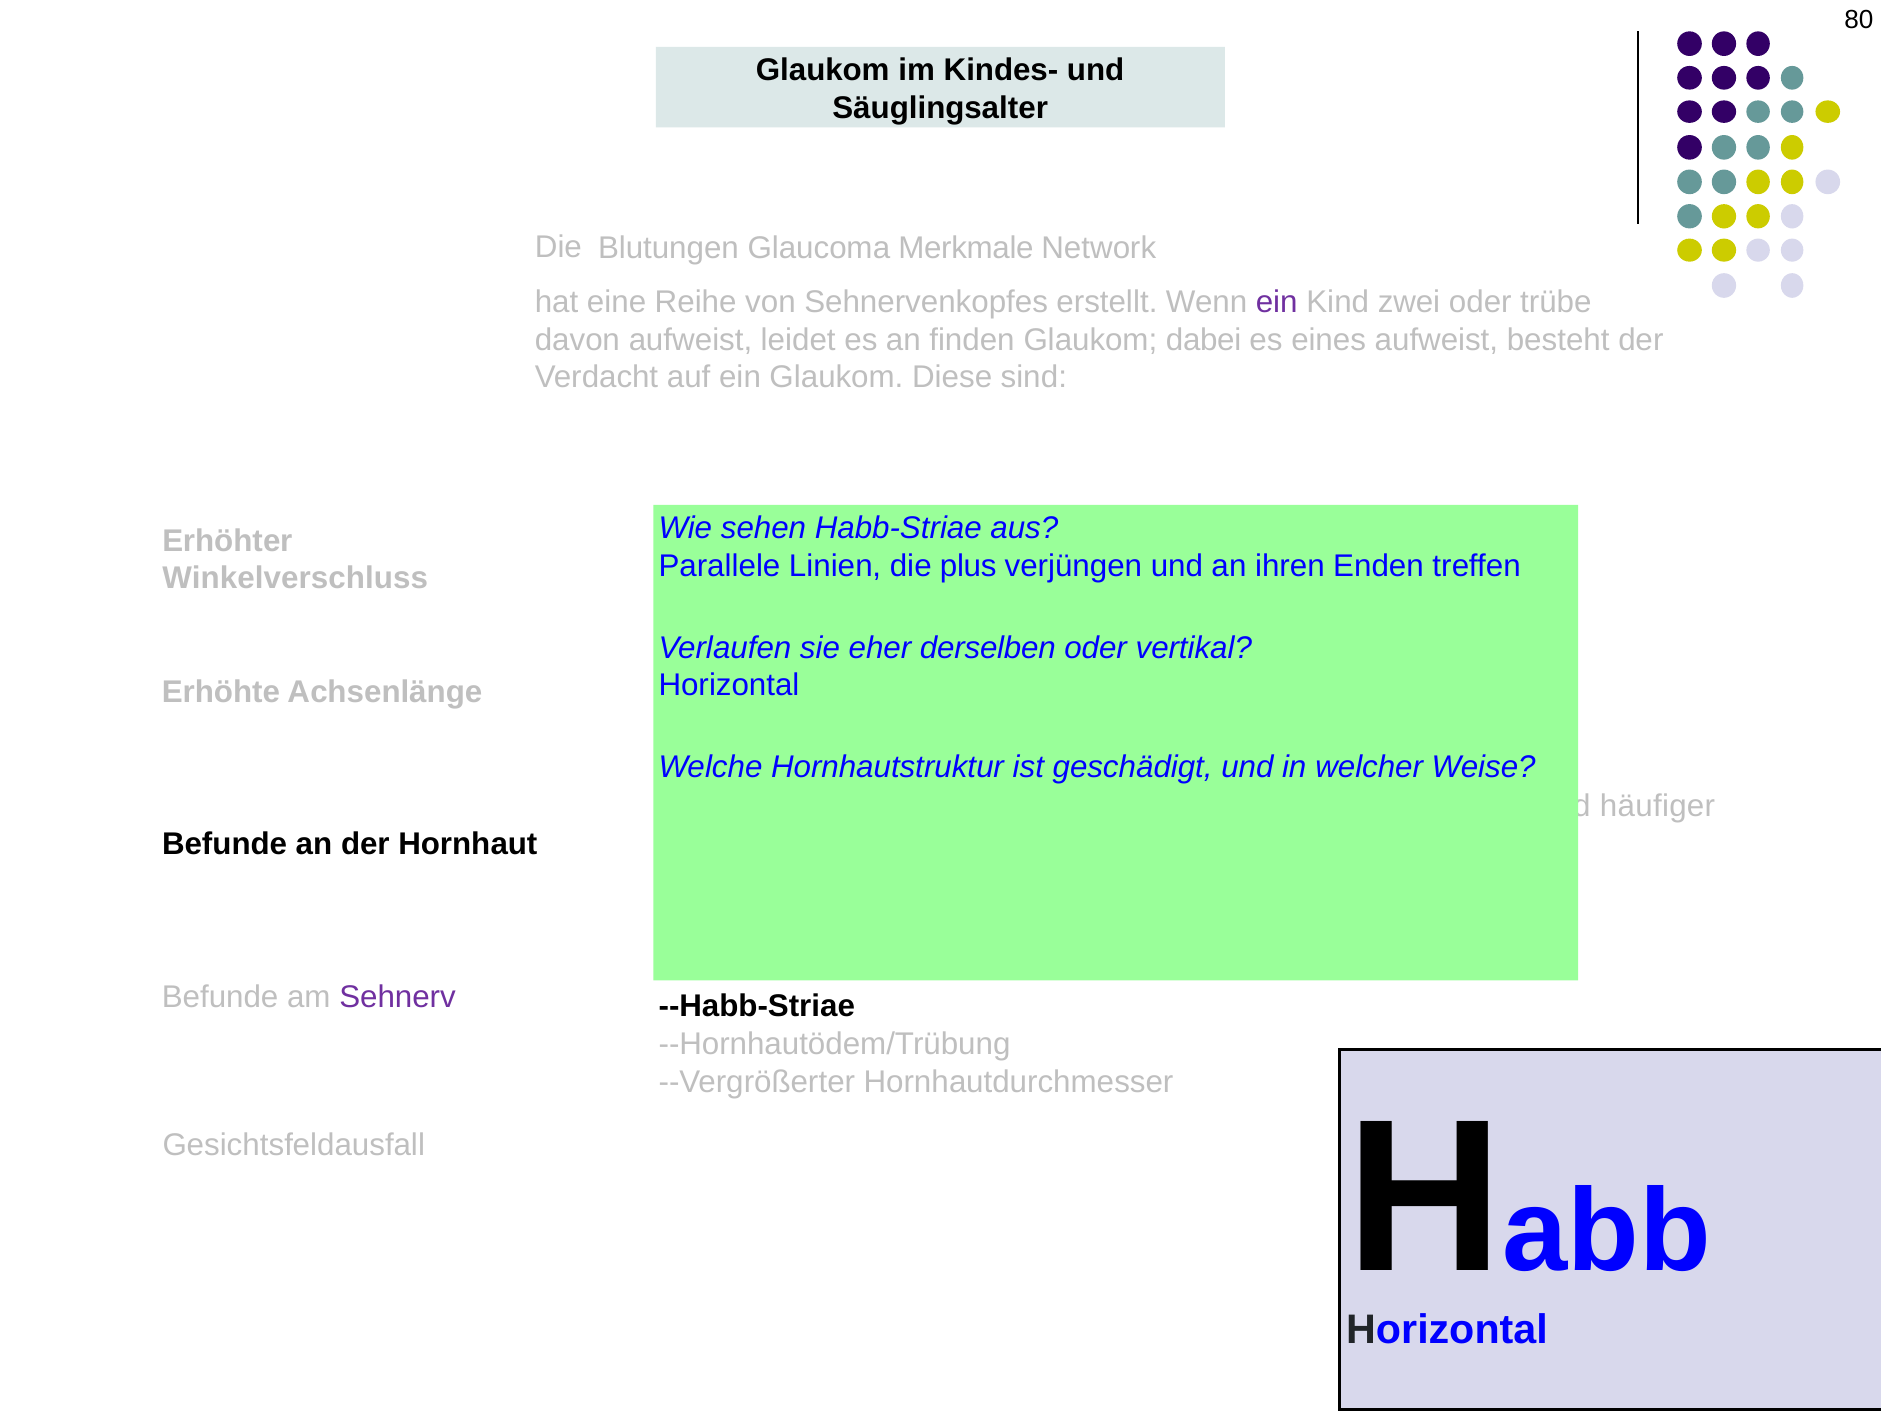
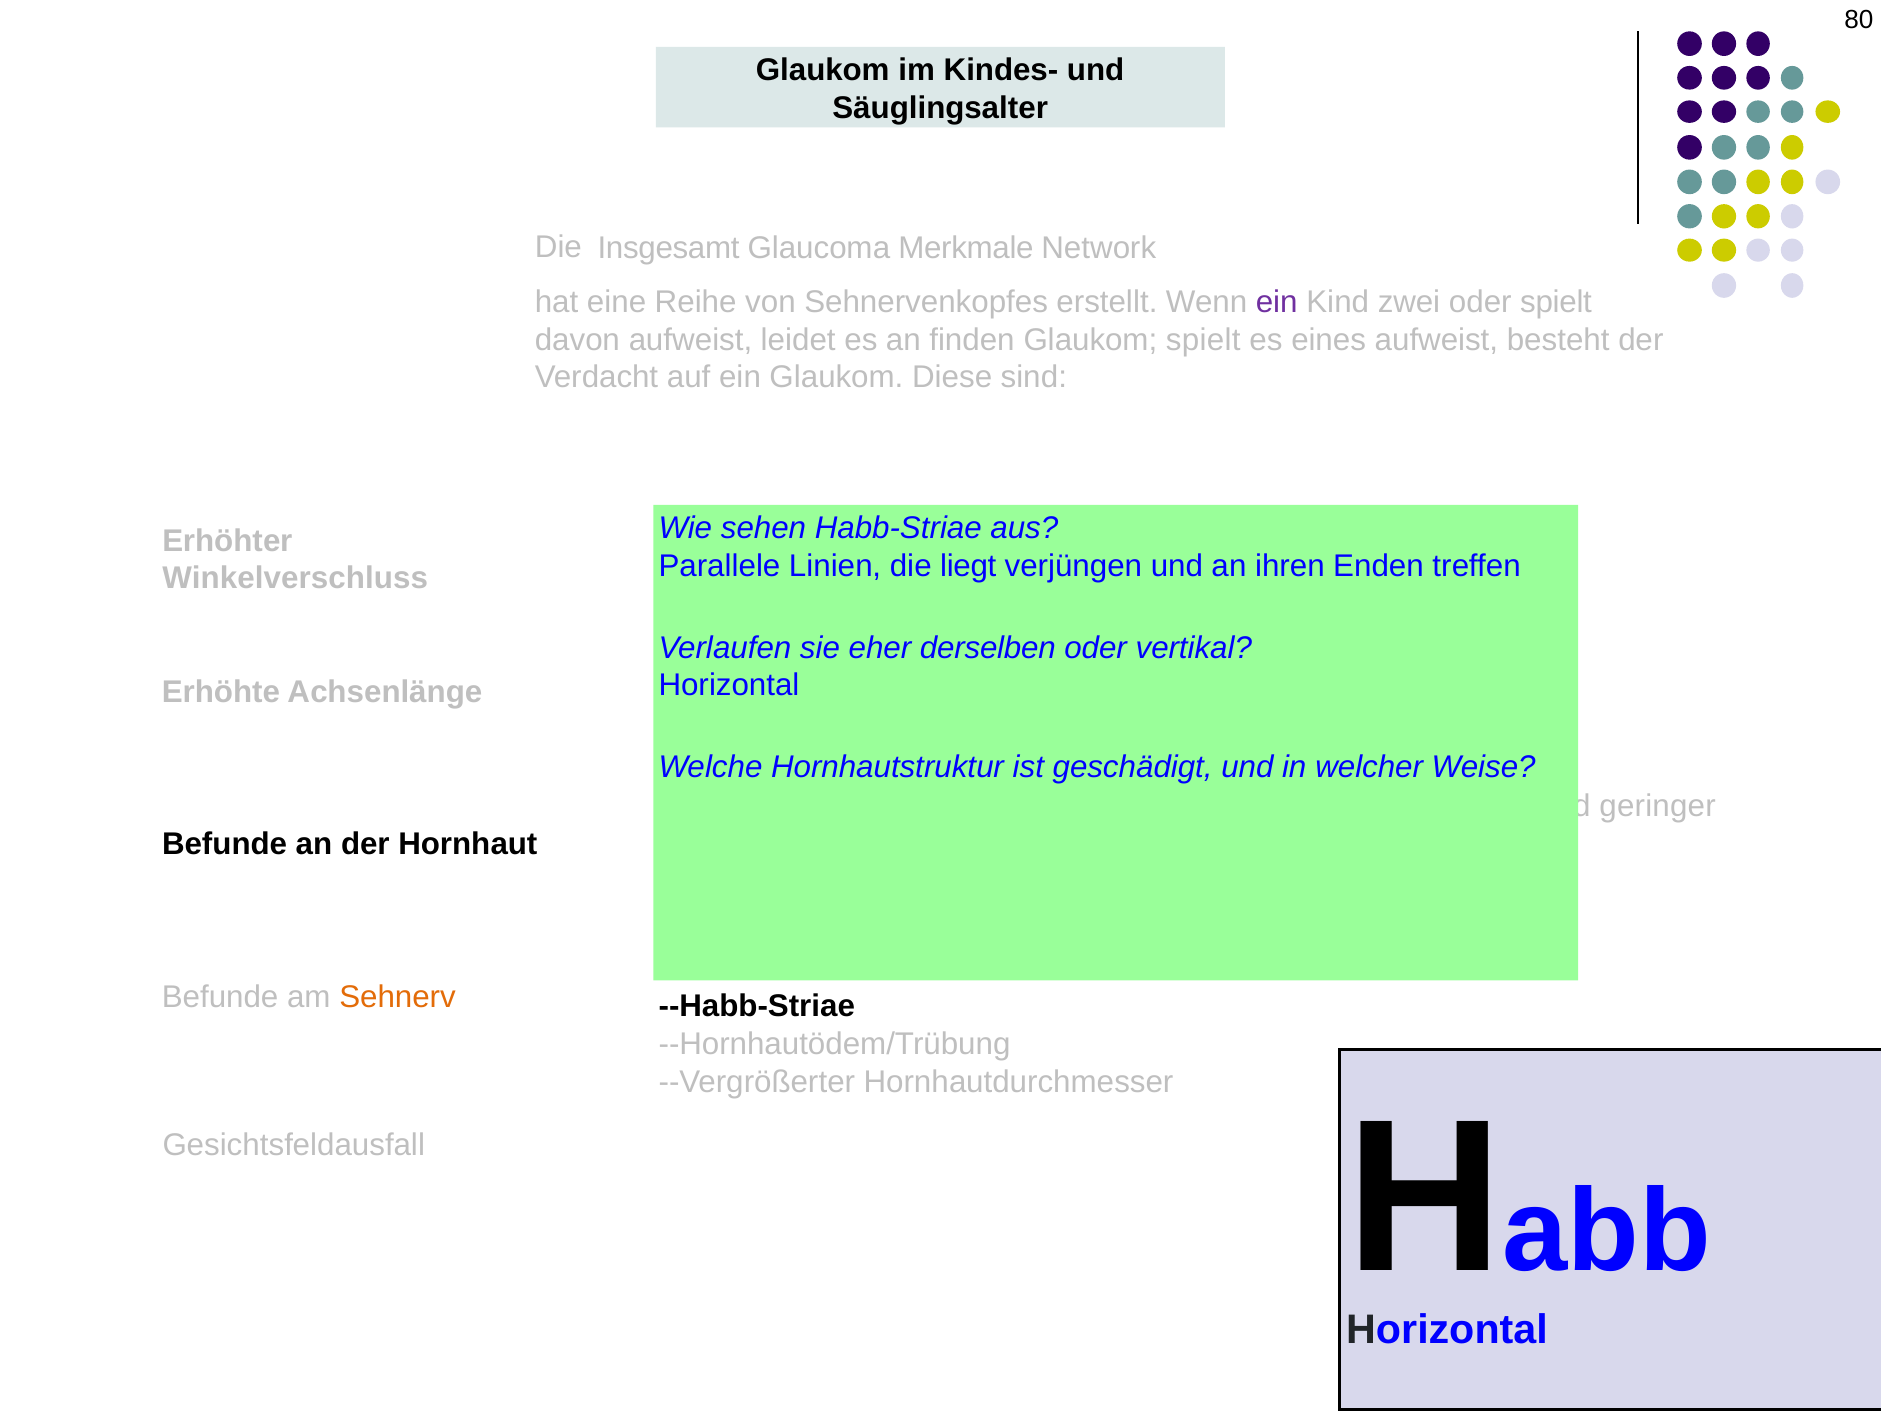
Blutungen: Blutungen -> Insgesamt (669, 248)
oder trübe: trübe -> spielt (1556, 302)
Glaukom dabei: dabei -> spielt (1203, 340)
plus: plus -> liegt (968, 566)
häufiger: häufiger -> geringer (1658, 806)
Sehnerv colour: purple -> orange (398, 997)
